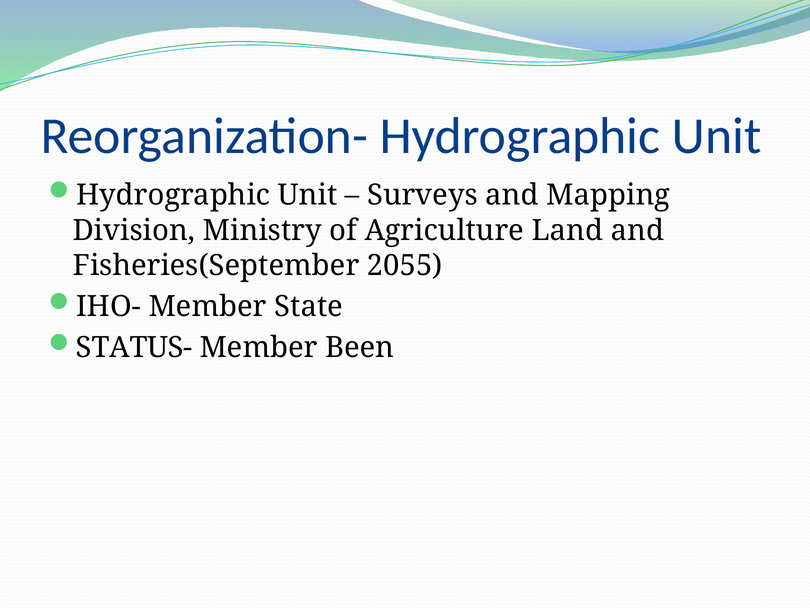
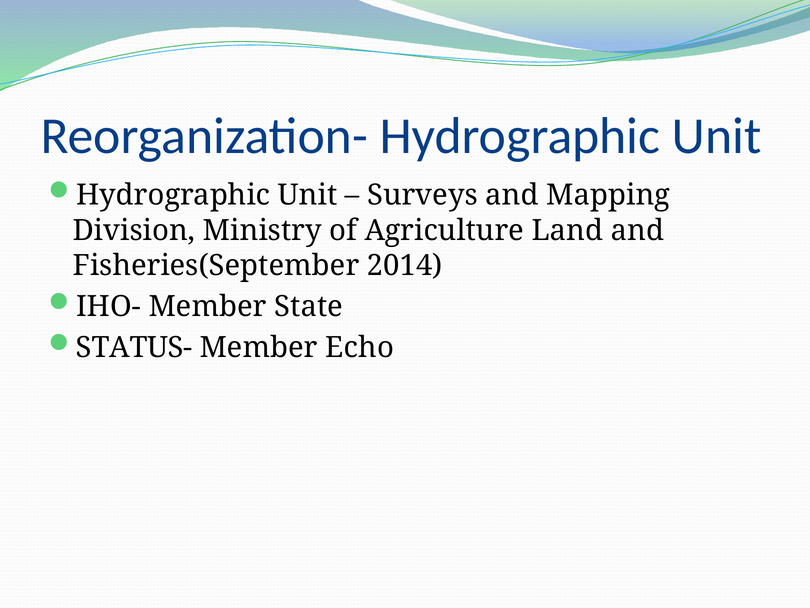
2055: 2055 -> 2014 (405, 265)
Been: Been -> Echo (360, 347)
